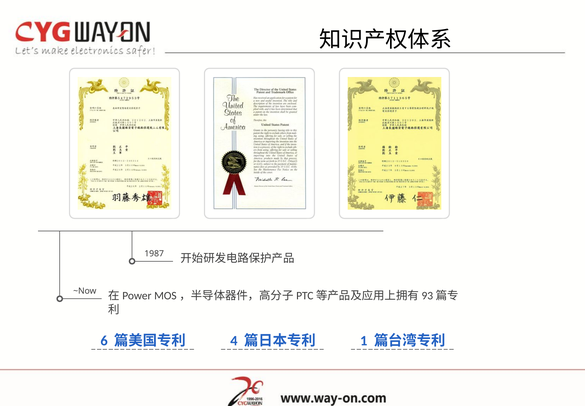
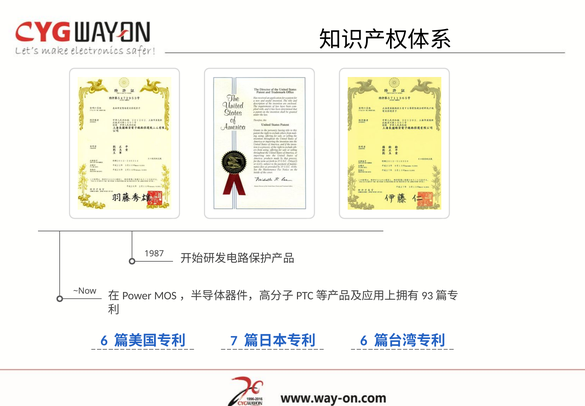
4: 4 -> 7 (234, 341)
1: 1 -> 6 (364, 341)
